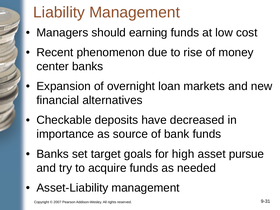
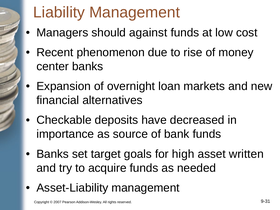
earning: earning -> against (148, 33)
pursue: pursue -> written (246, 154)
